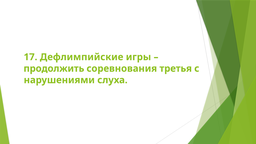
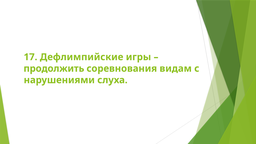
третья: третья -> видам (176, 69)
